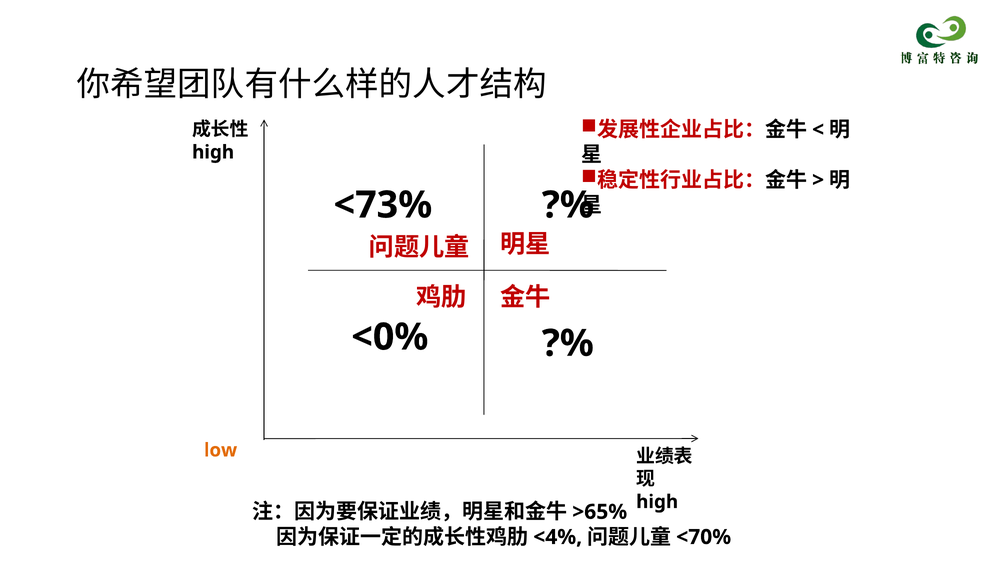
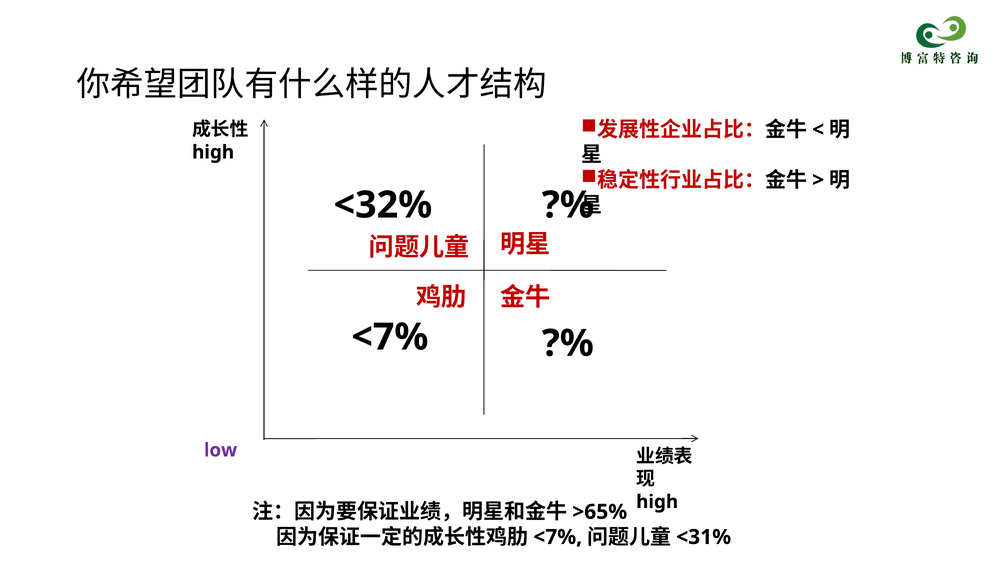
<73%: <73% -> <32% (383, 205)
<0%: <0% -> <7% (390, 337)
low colour: orange -> purple (221, 450)
<4%: <4% -> <7% (558, 537)
<70%: <70% -> <31% (704, 537)
